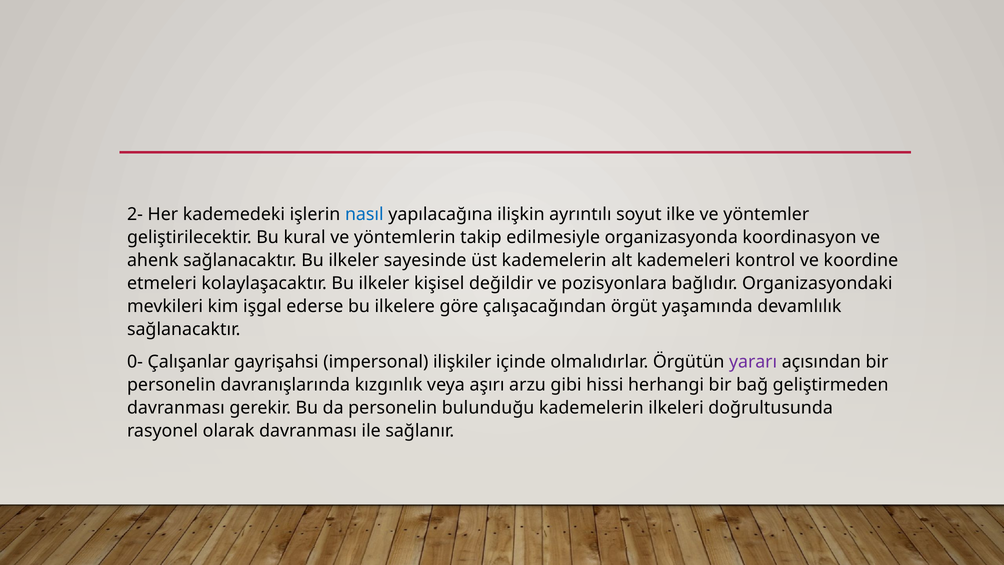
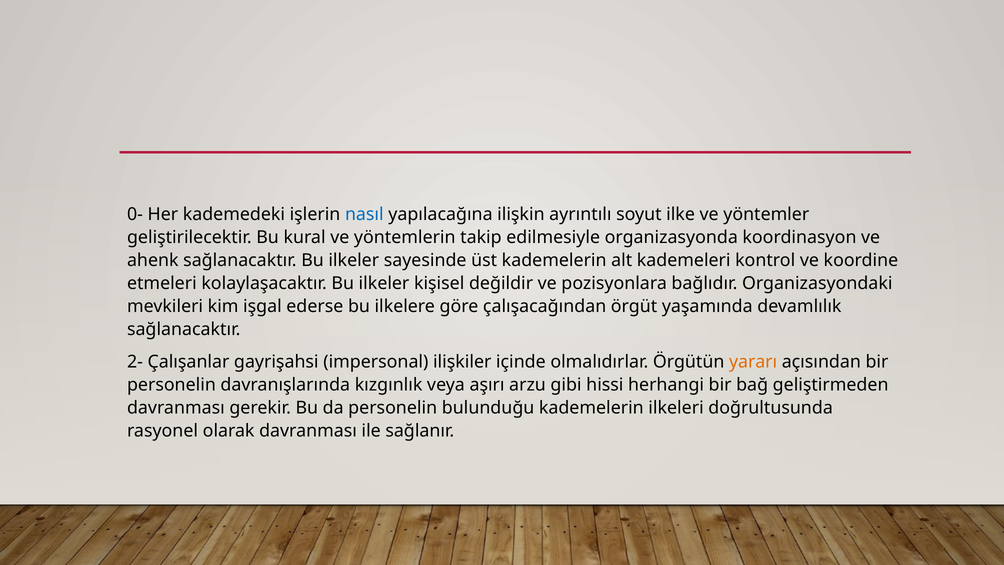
2-: 2- -> 0- (135, 214)
0-: 0- -> 2- (135, 362)
yararı colour: purple -> orange (753, 362)
